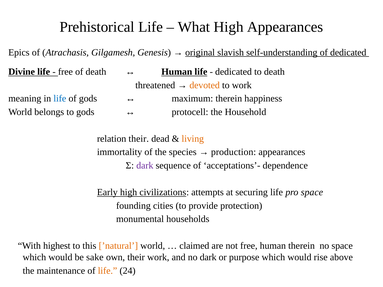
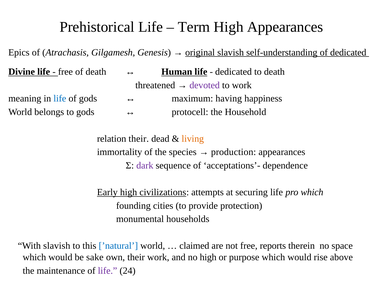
What: What -> Term (194, 27)
devoted colour: orange -> purple (205, 85)
maximum therein: therein -> having (229, 99)
pro space: space -> which (312, 192)
With highest: highest -> slavish (57, 246)
’natural colour: orange -> blue (118, 246)
free human: human -> reports (273, 246)
no dark: dark -> high (208, 258)
life colour: orange -> purple (107, 271)
